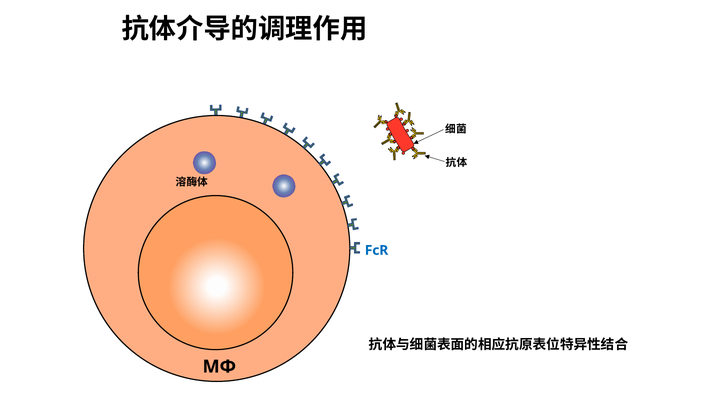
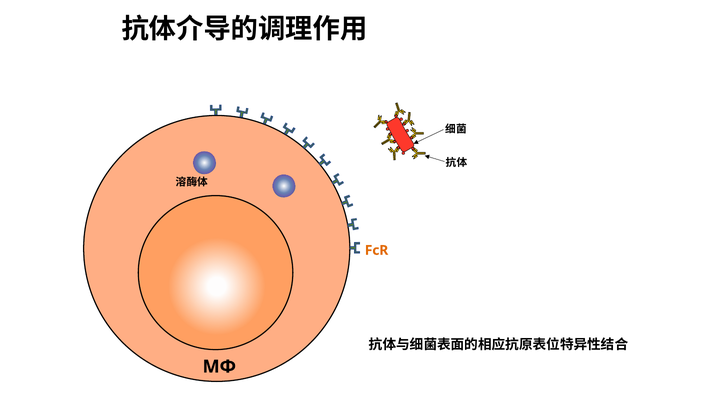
FcR colour: blue -> orange (377, 251)
